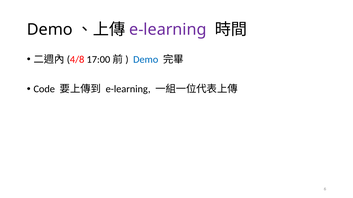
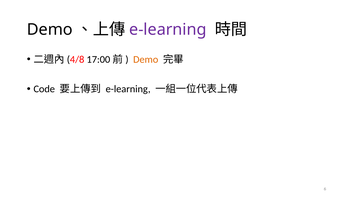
Demo colour: blue -> orange (146, 60)
